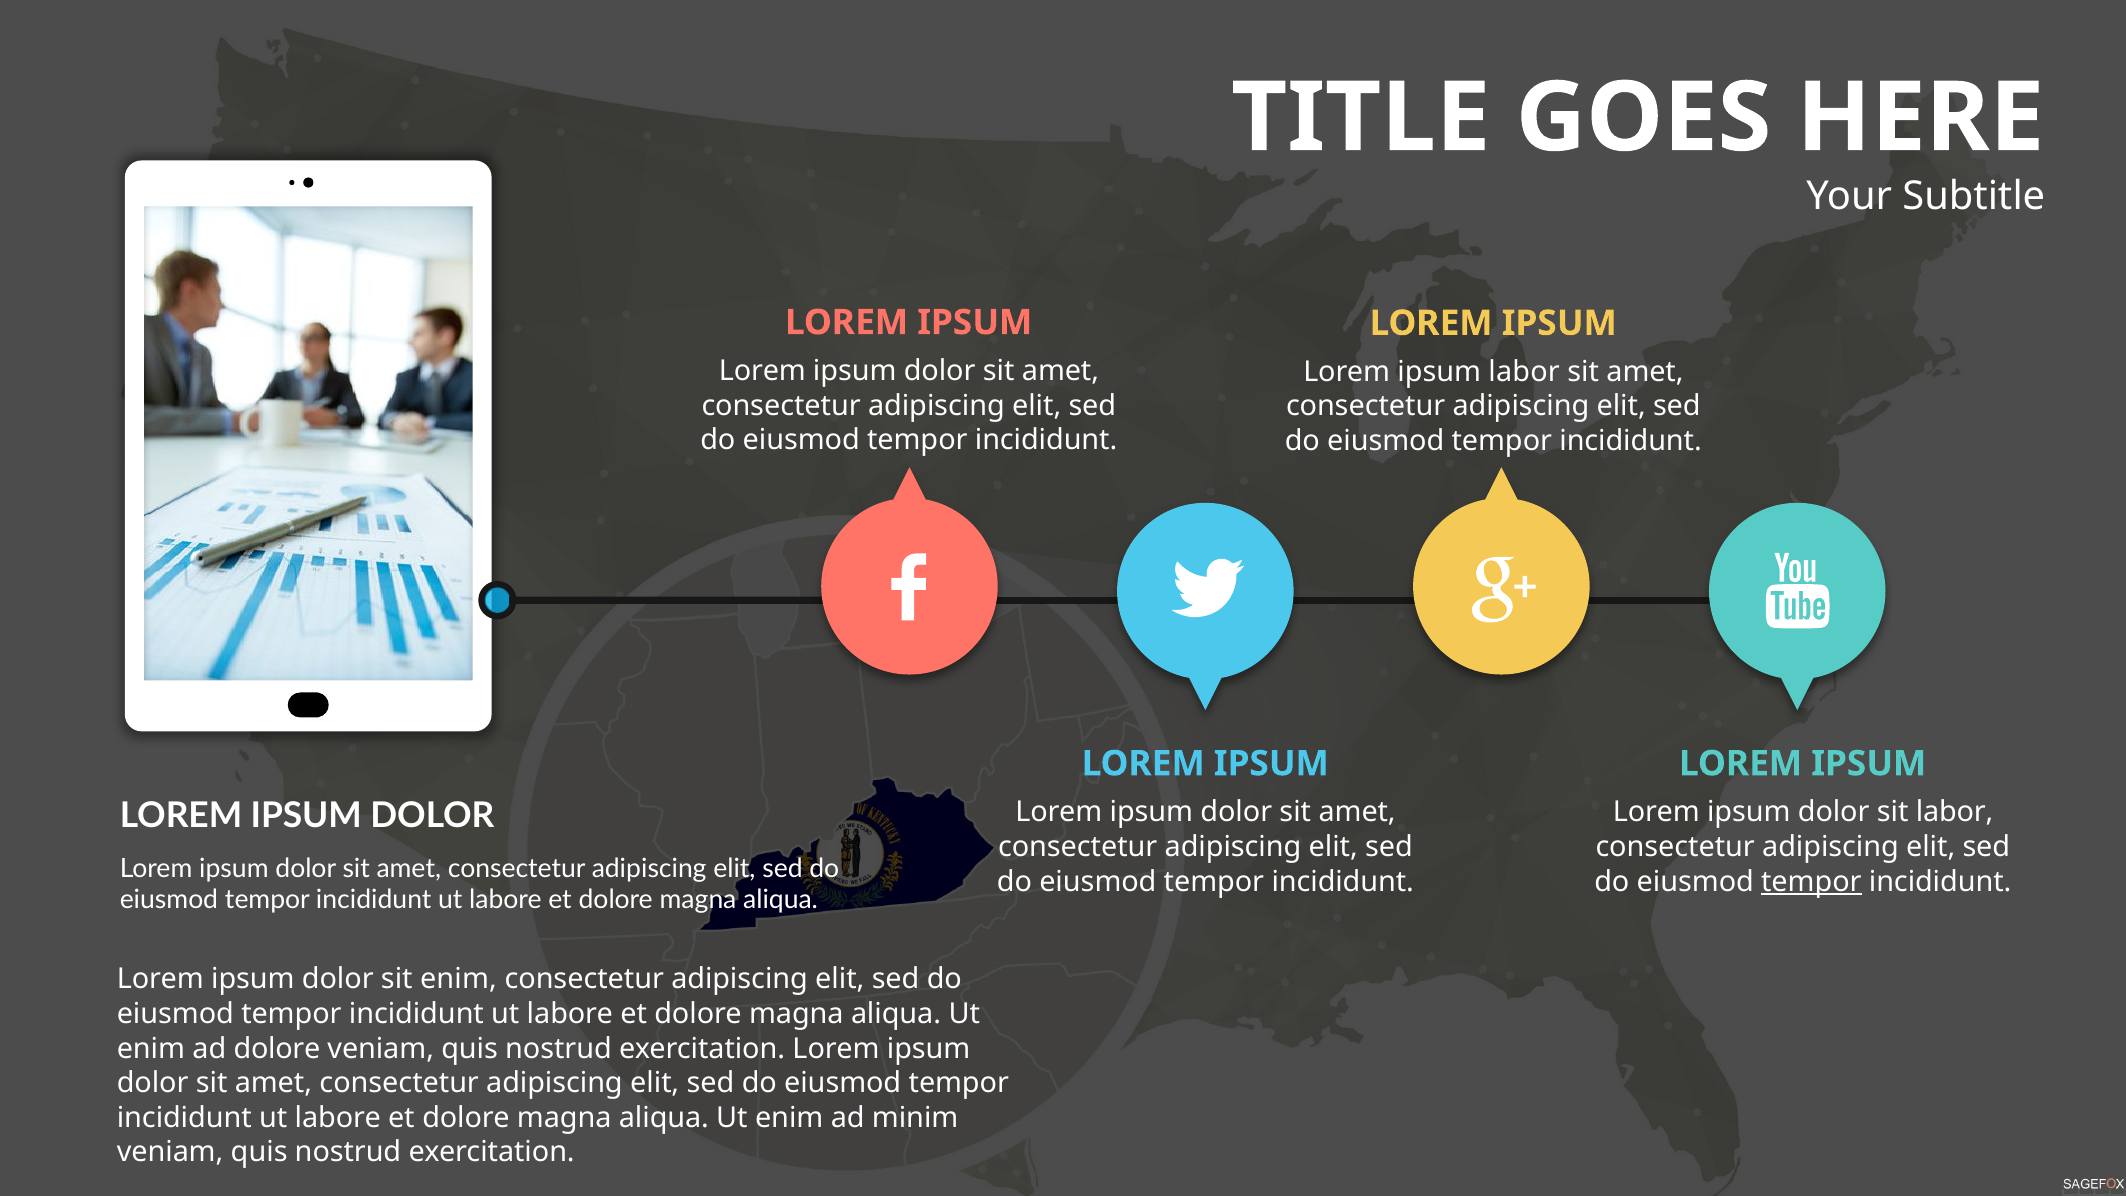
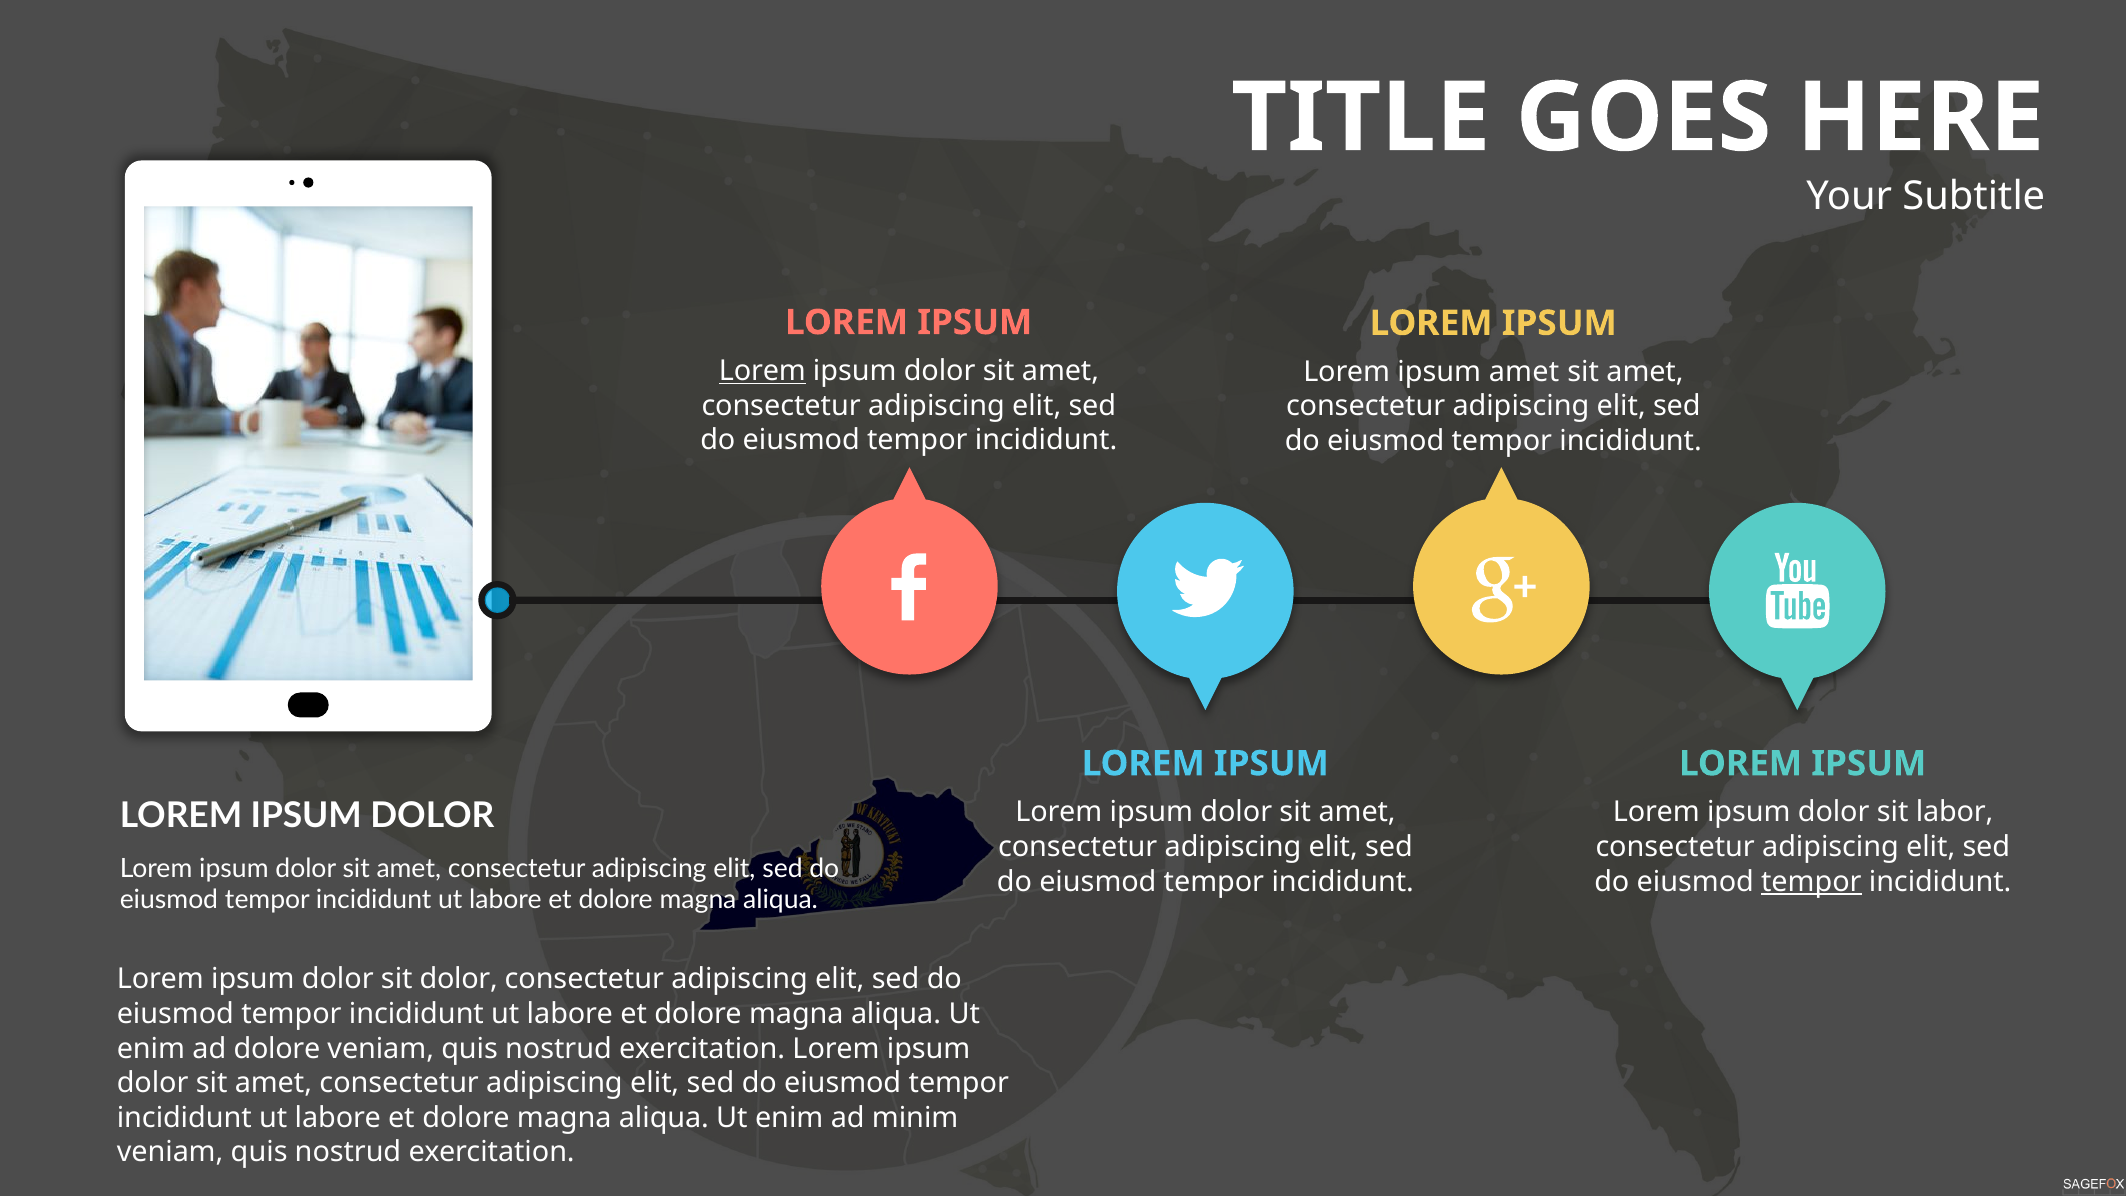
Lorem underline: none -> present (762, 371)
ipsum labor: labor -> amet (1524, 372)
sit enim: enim -> dolor (459, 979)
